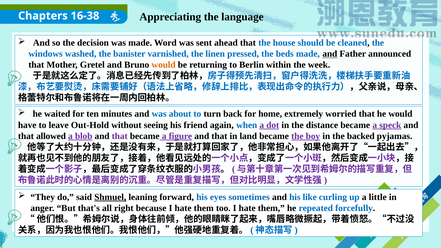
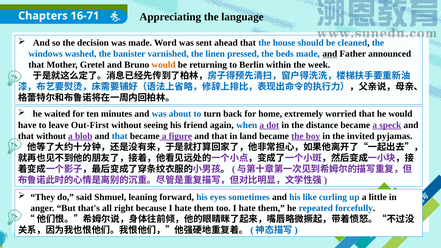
16-38: 16-38 -> 16-71 (85, 16)
Out-Hold: Out-Hold -> Out-First (90, 125)
allowed: allowed -> without (51, 136)
that colour: purple -> blue (120, 136)
backed: backed -> invited (361, 136)
Shmuel underline: present -> none (110, 197)
